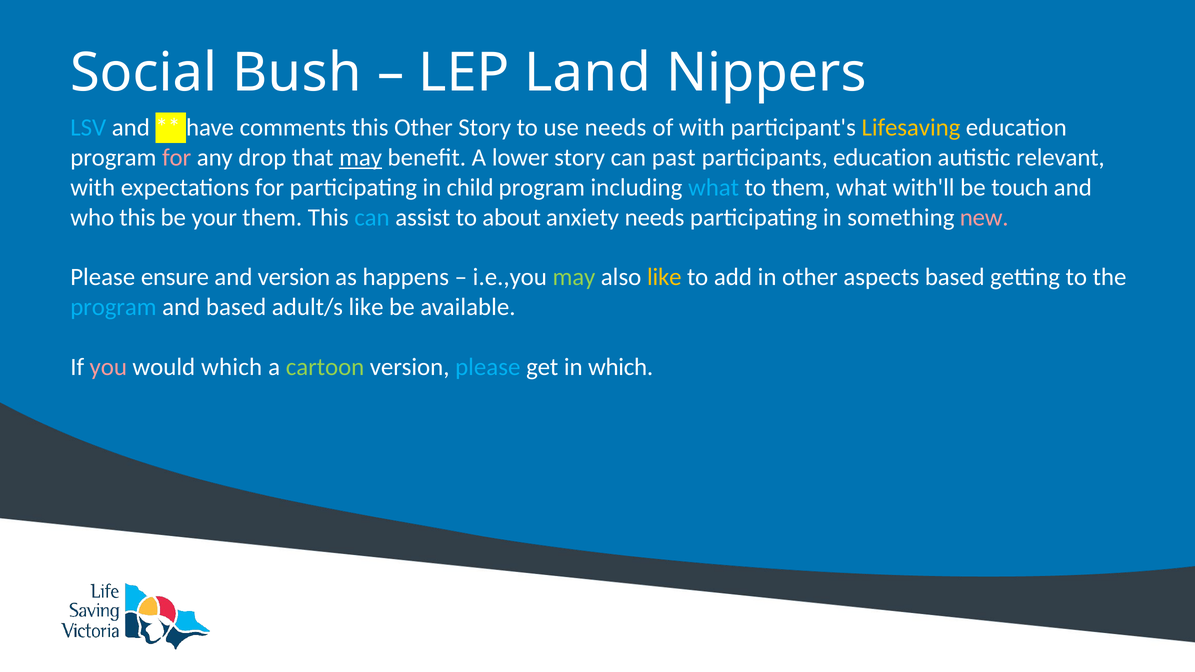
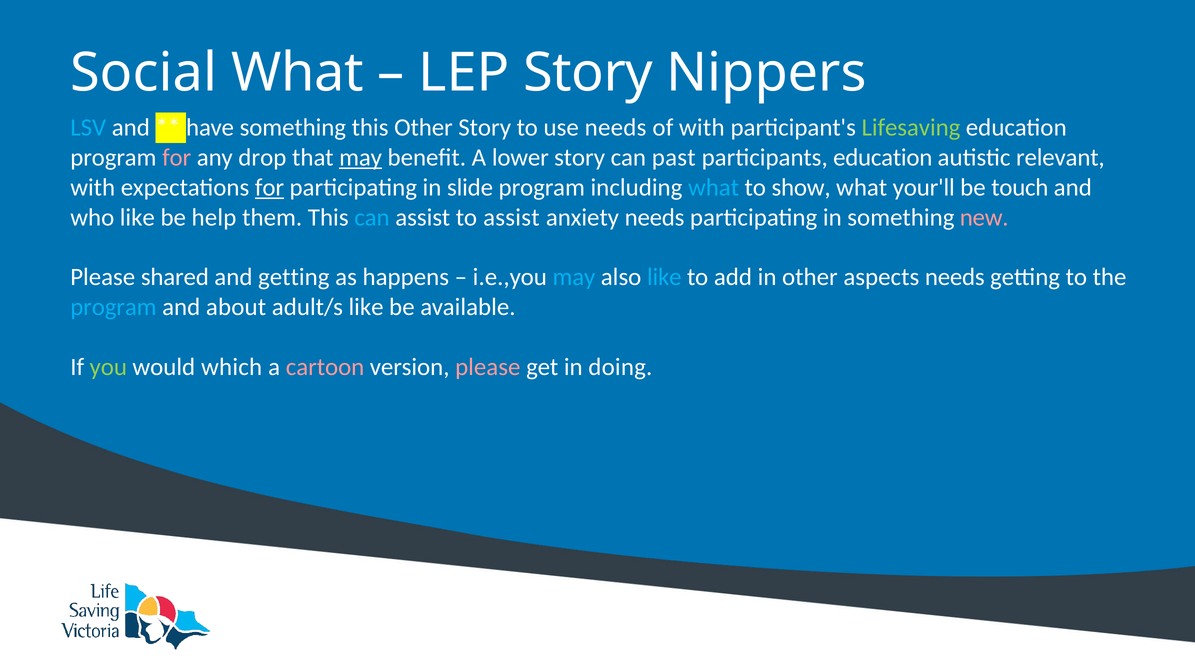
Social Bush: Bush -> What (297, 73)
LEP Land: Land -> Story (588, 73)
have comments: comments -> something (293, 128)
Lifesaving colour: yellow -> light green (911, 128)
for underline: none -> present (270, 188)
child: child -> slide (470, 188)
to them: them -> show (801, 188)
with'll: with'll -> your'll (924, 188)
who this: this -> like (137, 217)
your: your -> help (214, 217)
to about: about -> assist (511, 217)
ensure: ensure -> shared (175, 277)
and version: version -> getting (294, 277)
may colour: light green -> light blue (574, 277)
like colour: yellow -> light blue (664, 277)
aspects based: based -> needs (955, 277)
and based: based -> about (236, 307)
you colour: pink -> light green (108, 367)
cartoon colour: light green -> pink (325, 367)
please colour: light blue -> pink (488, 367)
in which: which -> doing (620, 367)
